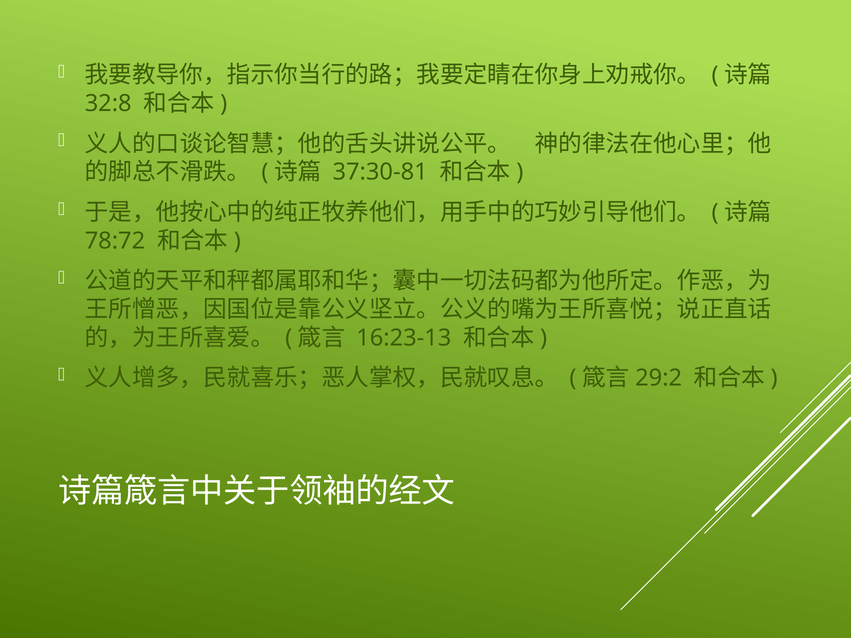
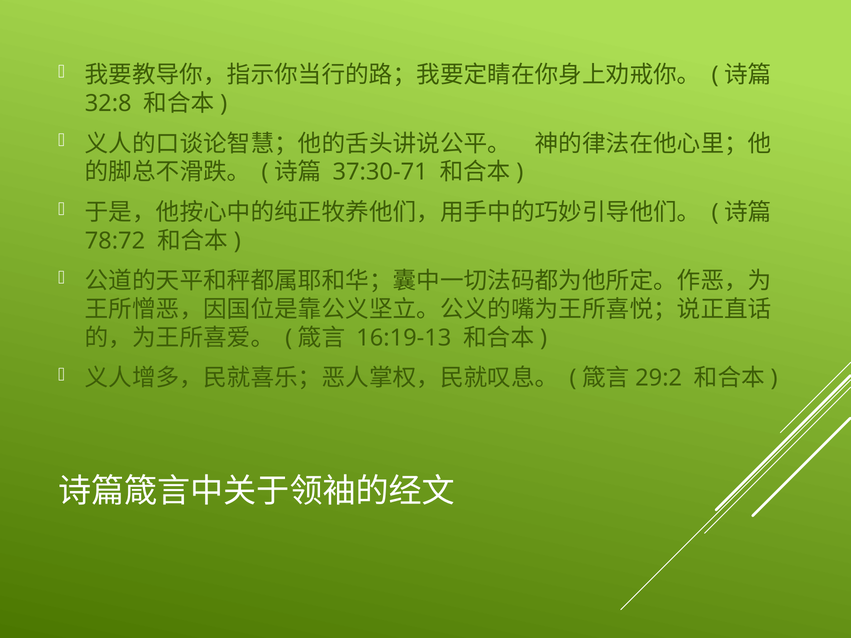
37:30-81: 37:30-81 -> 37:30-71 (380, 172)
16:23-13: 16:23-13 -> 16:19-13 (404, 338)
